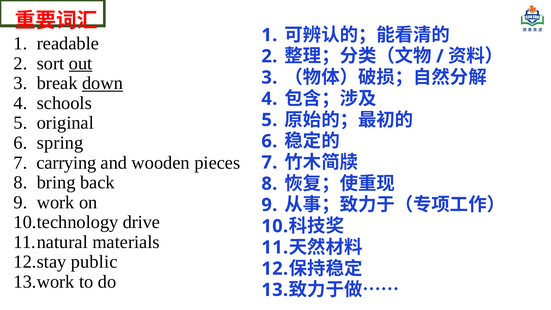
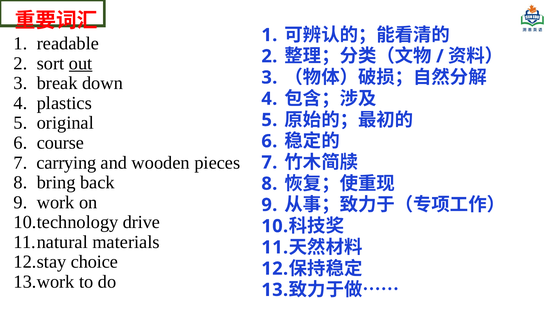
down underline: present -> none (103, 83)
schools: schools -> plastics (64, 103)
spring: spring -> course (60, 143)
public: public -> choice (94, 262)
